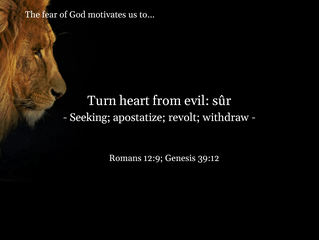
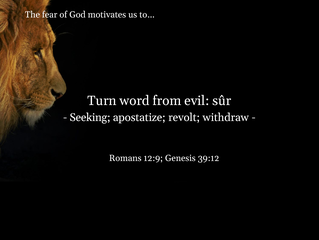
heart: heart -> word (135, 100)
